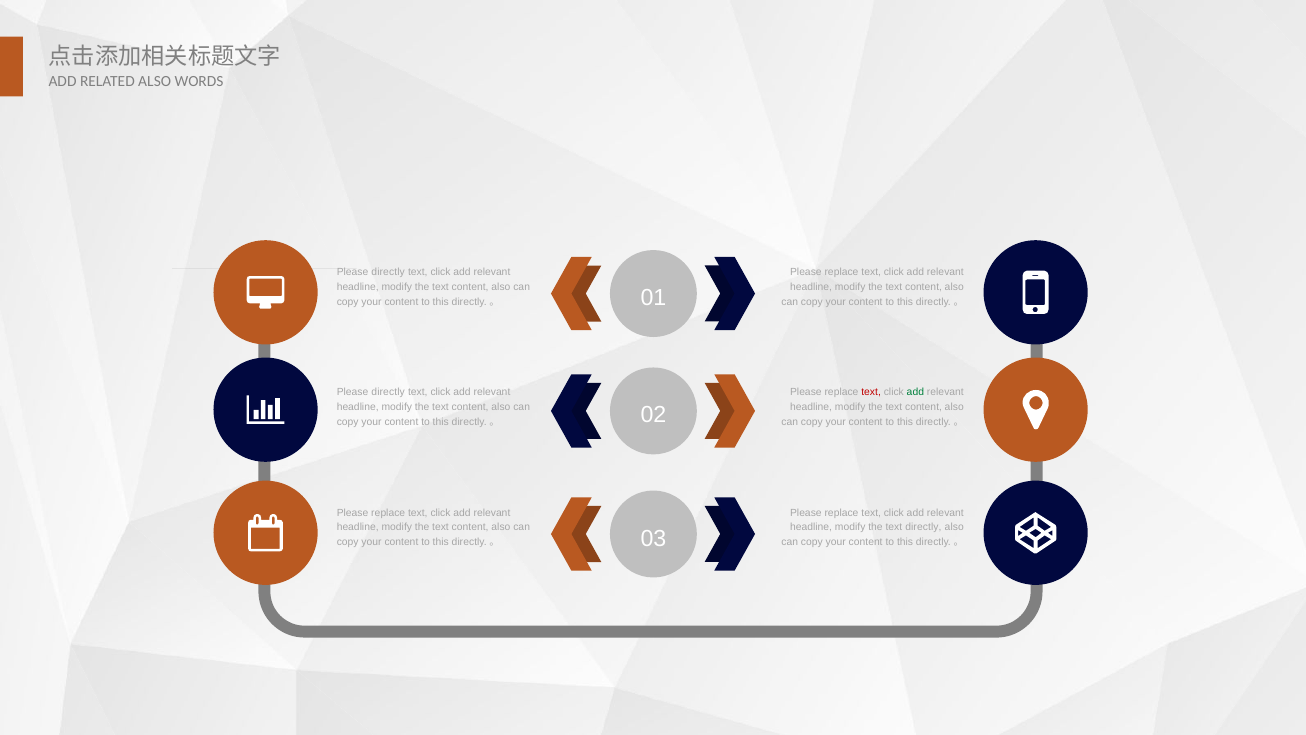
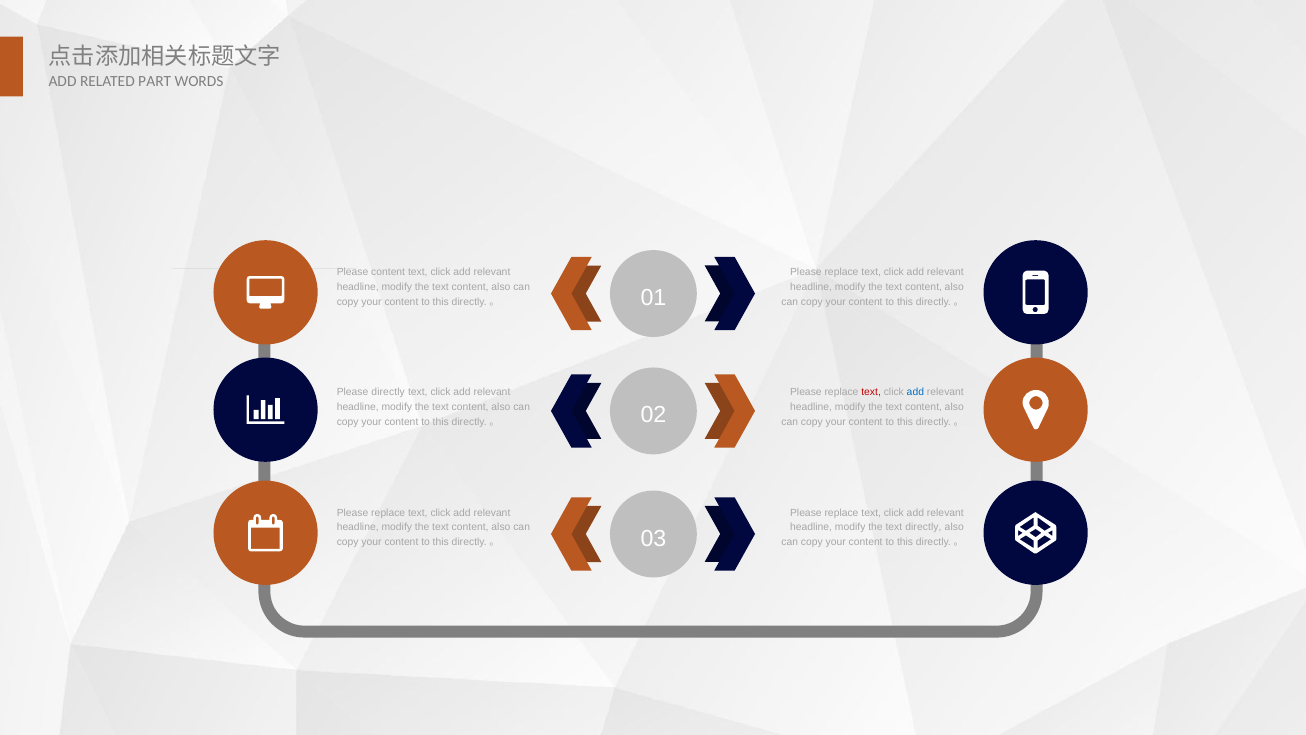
RELATED ALSO: ALSO -> PART (155, 82)
directly: directly -> content (388, 272)
add colour: green -> blue (915, 392)
